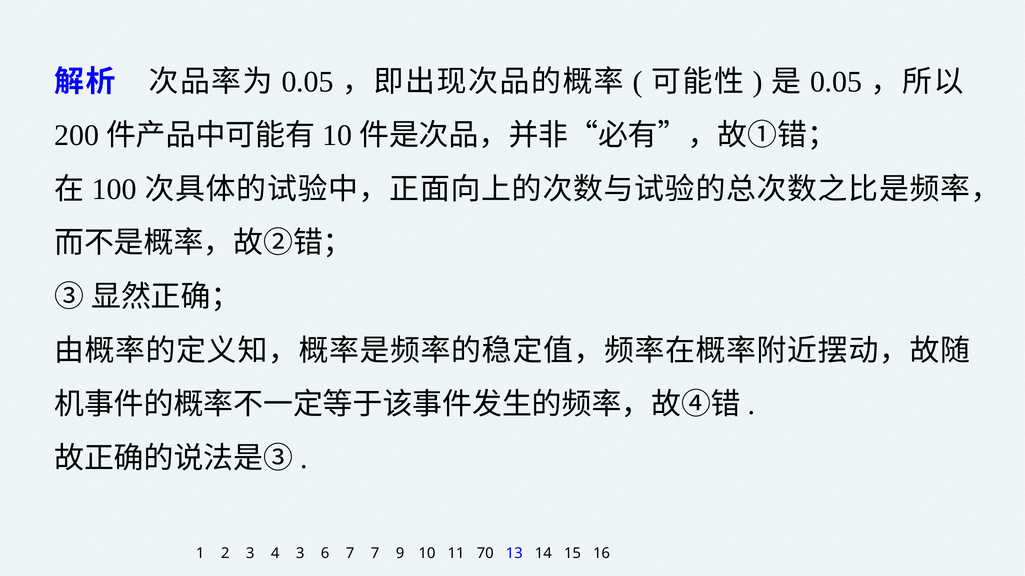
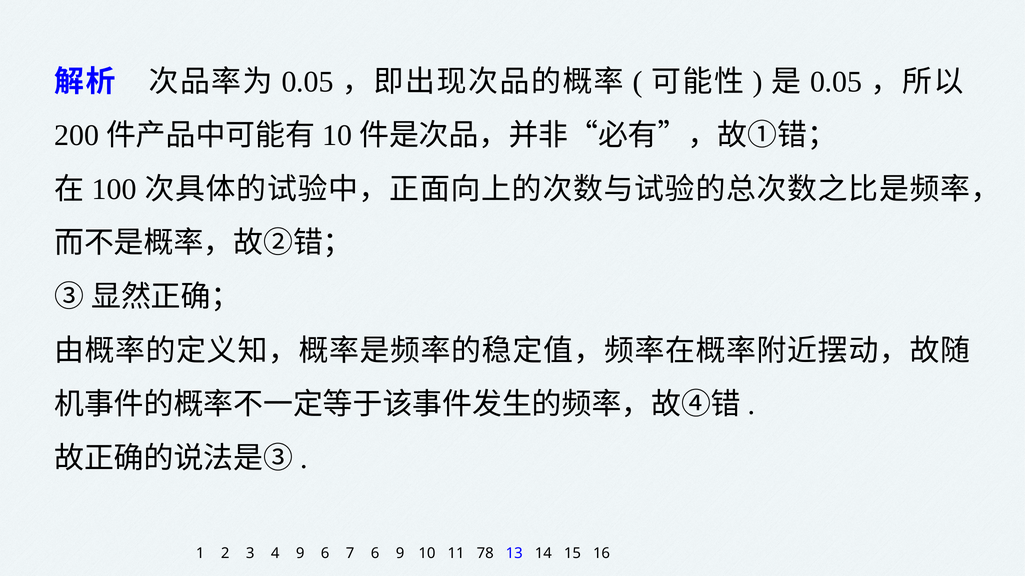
4 3: 3 -> 9 (300, 554)
7 7: 7 -> 6 (375, 554)
70: 70 -> 78 (485, 554)
